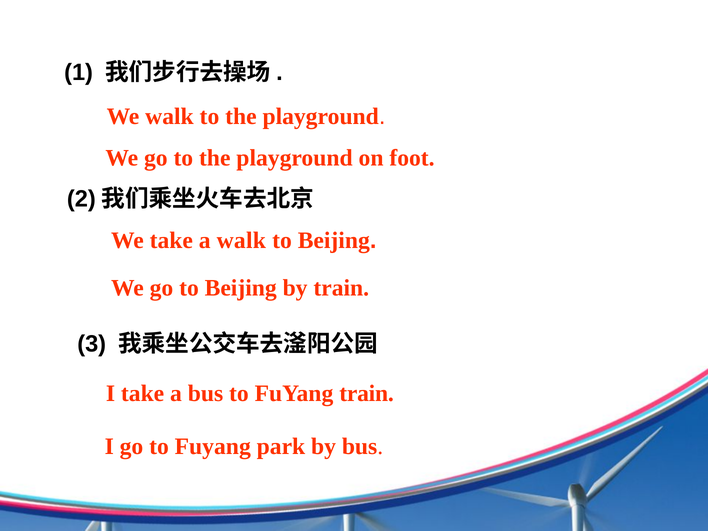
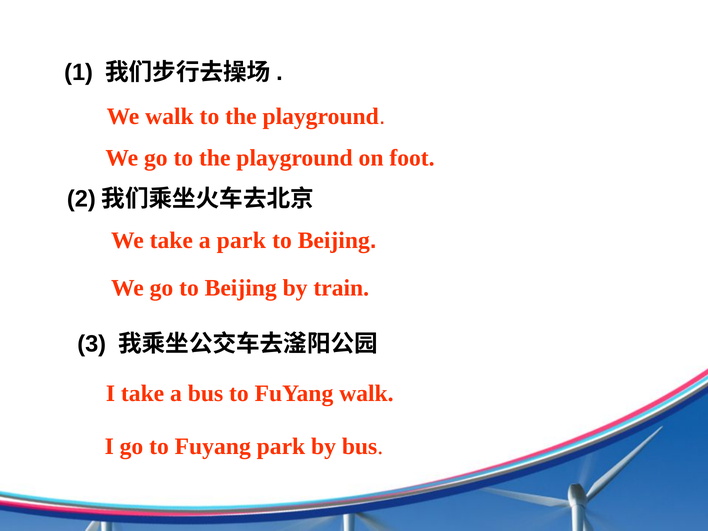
a walk: walk -> park (241, 241)
FuYang train: train -> walk (366, 394)
